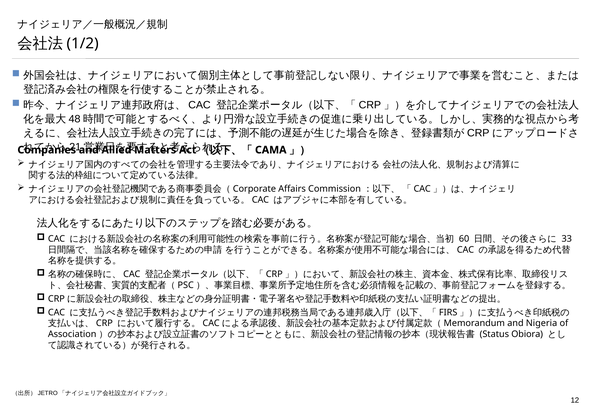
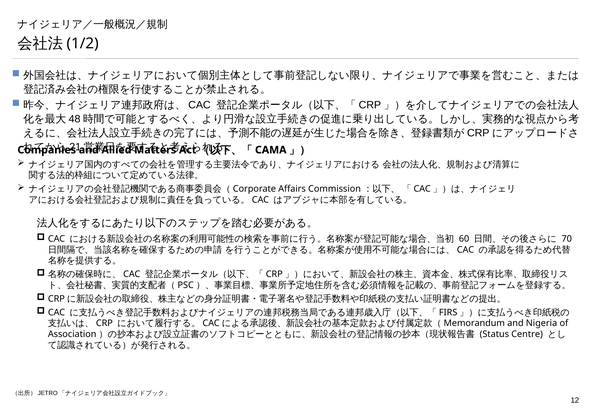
33: 33 -> 70 (567, 239)
Obiora: Obiora -> Centre (527, 334)
